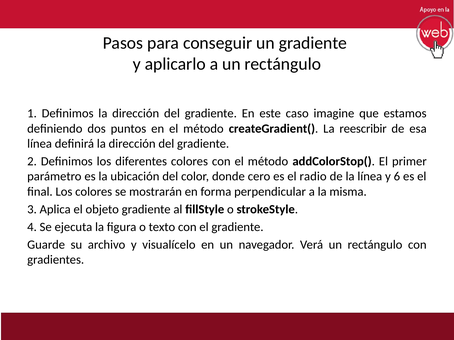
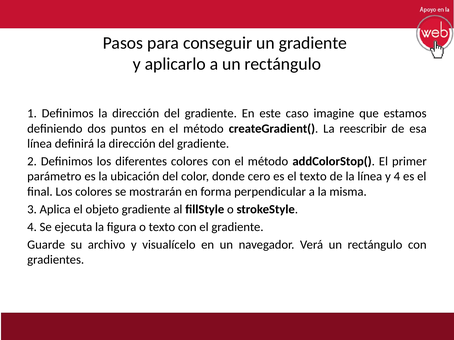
el radio: radio -> texto (313, 177)
y 6: 6 -> 4 (397, 177)
